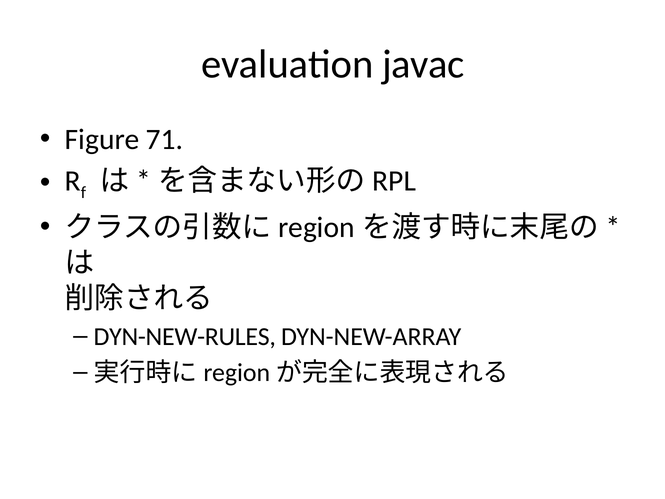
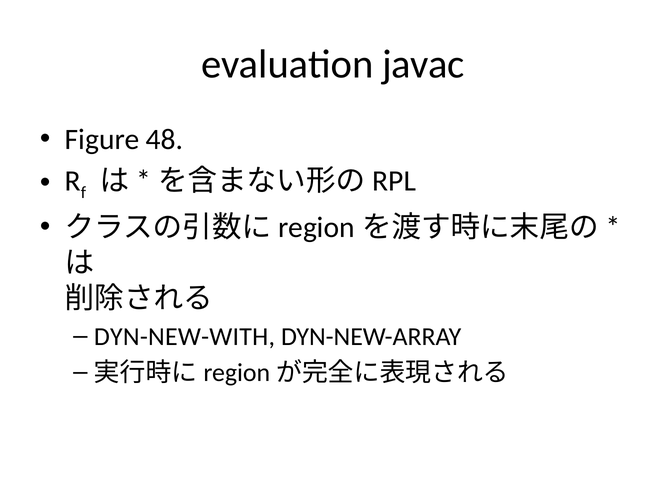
71: 71 -> 48 (165, 140)
DYN-NEW-RULES: DYN-NEW-RULES -> DYN-NEW-WITH (184, 336)
